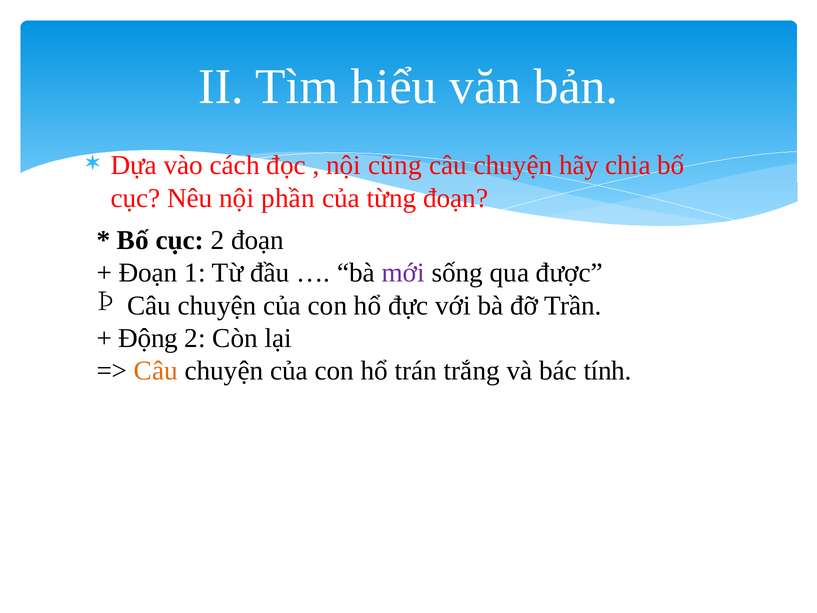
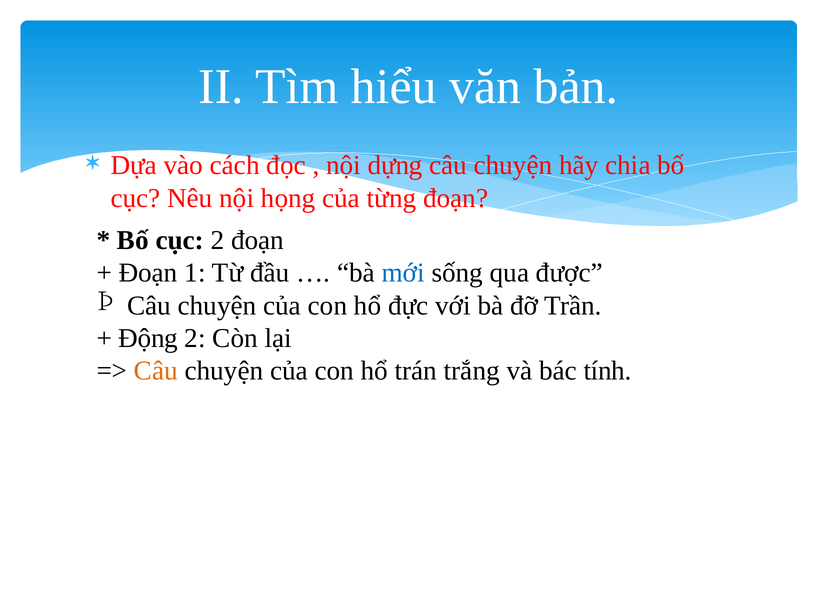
cũng: cũng -> dựng (395, 165)
phần: phần -> họng (288, 198)
mới colour: purple -> blue (403, 273)
